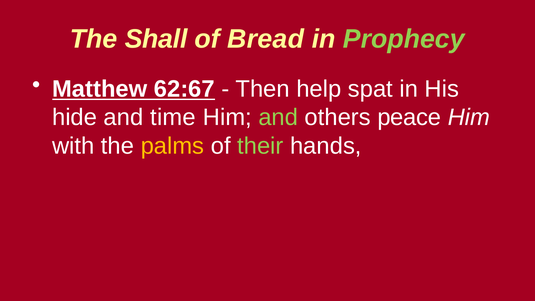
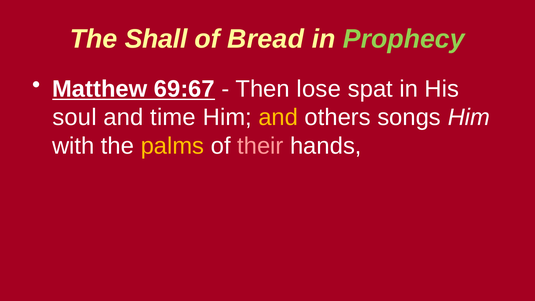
62:67: 62:67 -> 69:67 (184, 89)
help: help -> lose (319, 89)
hide: hide -> soul (75, 117)
and colour: light green -> yellow (278, 117)
peace: peace -> songs (409, 117)
their colour: light green -> pink (260, 146)
